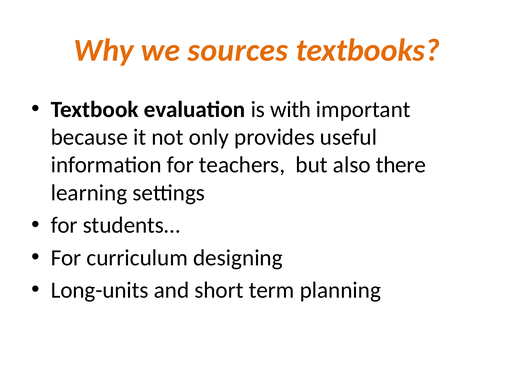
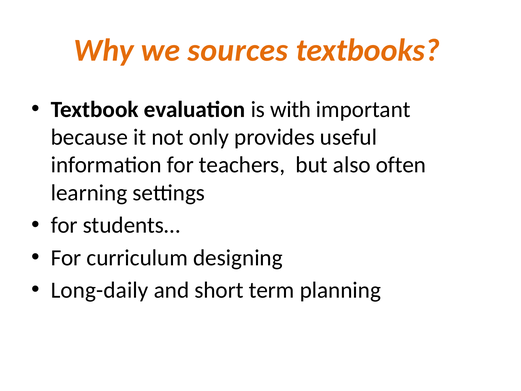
there: there -> often (401, 165)
Long-units: Long-units -> Long-daily (100, 290)
